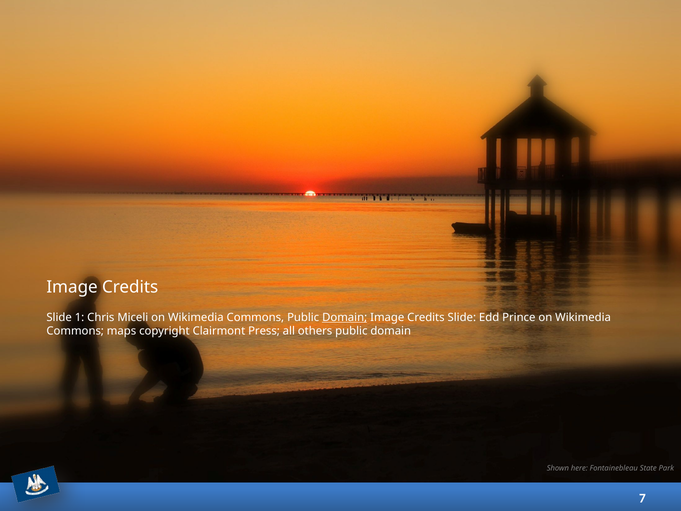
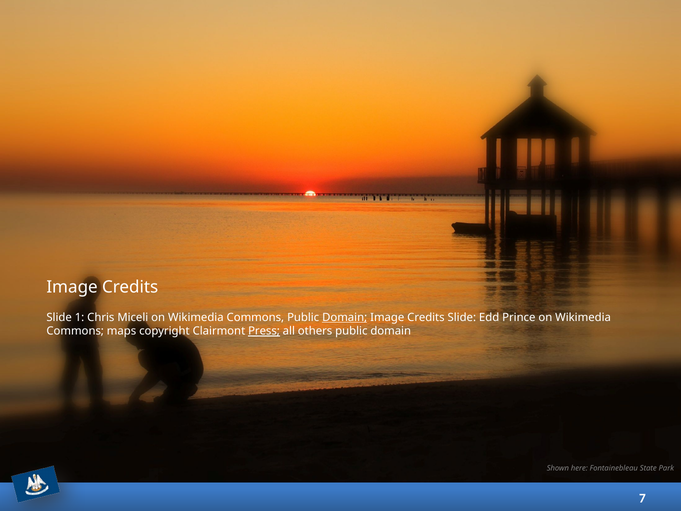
Press underline: none -> present (264, 331)
